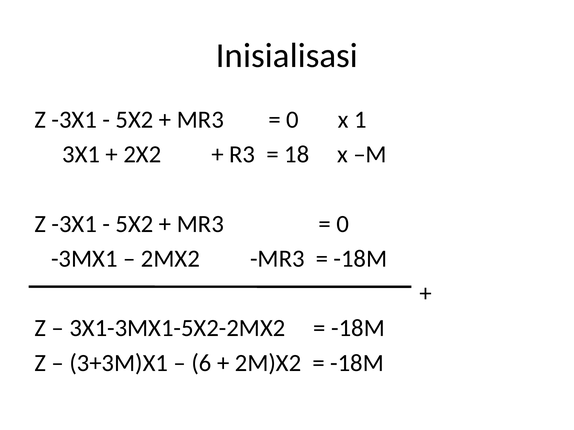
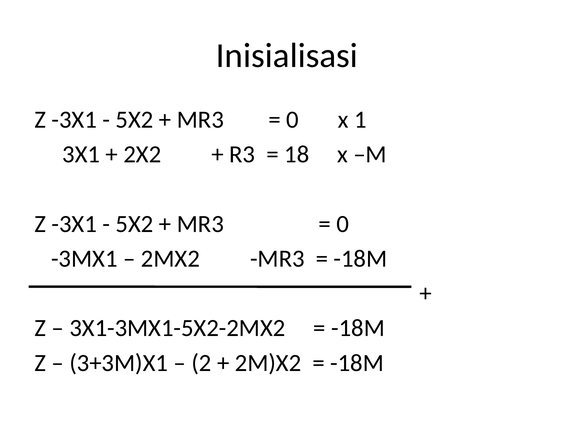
6: 6 -> 2 (201, 363)
